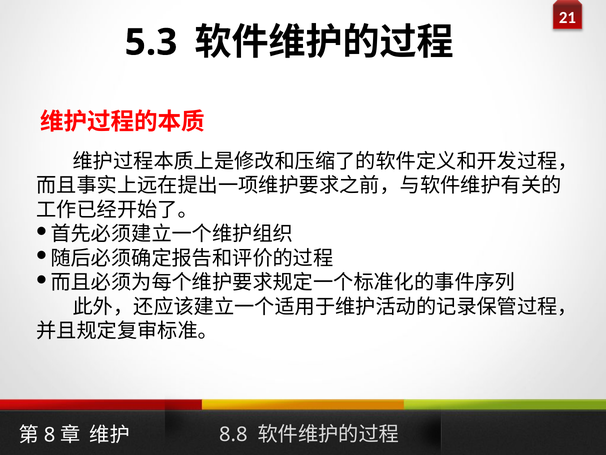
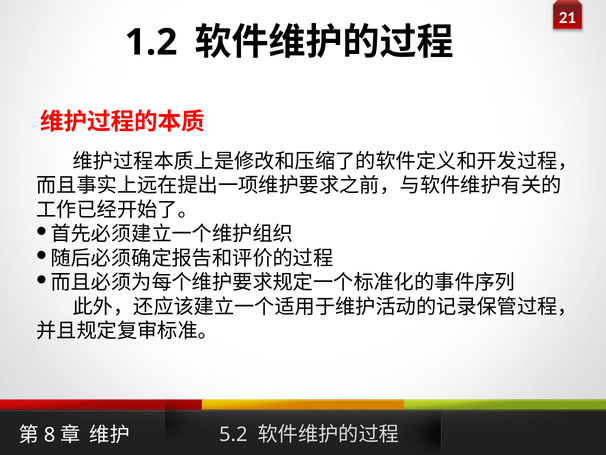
5.3: 5.3 -> 1.2 (151, 42)
8.8: 8.8 -> 5.2 (233, 434)
